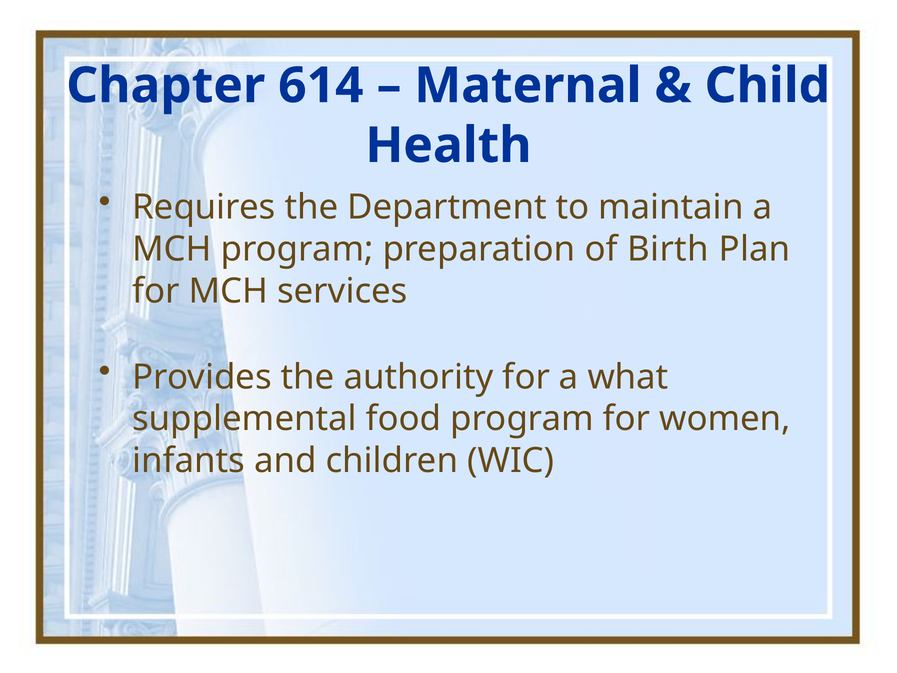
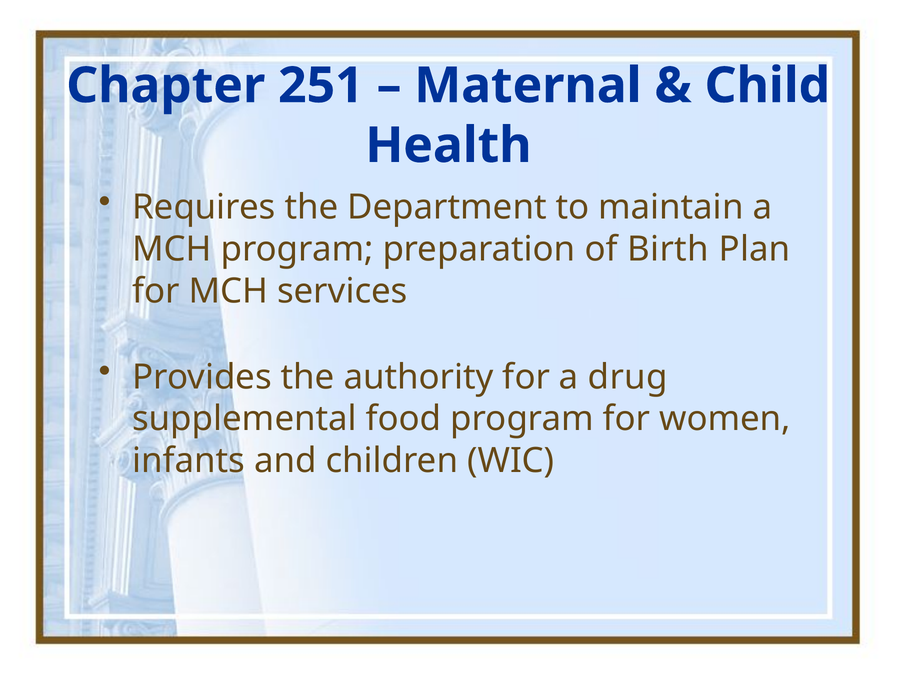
614: 614 -> 251 (321, 86)
what: what -> drug (628, 377)
